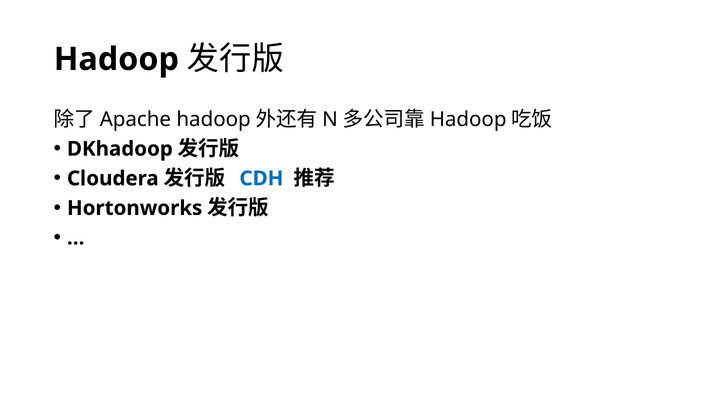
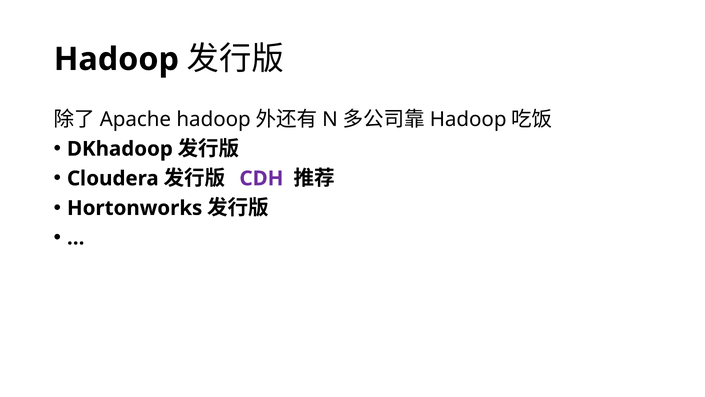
CDH colour: blue -> purple (261, 178)
